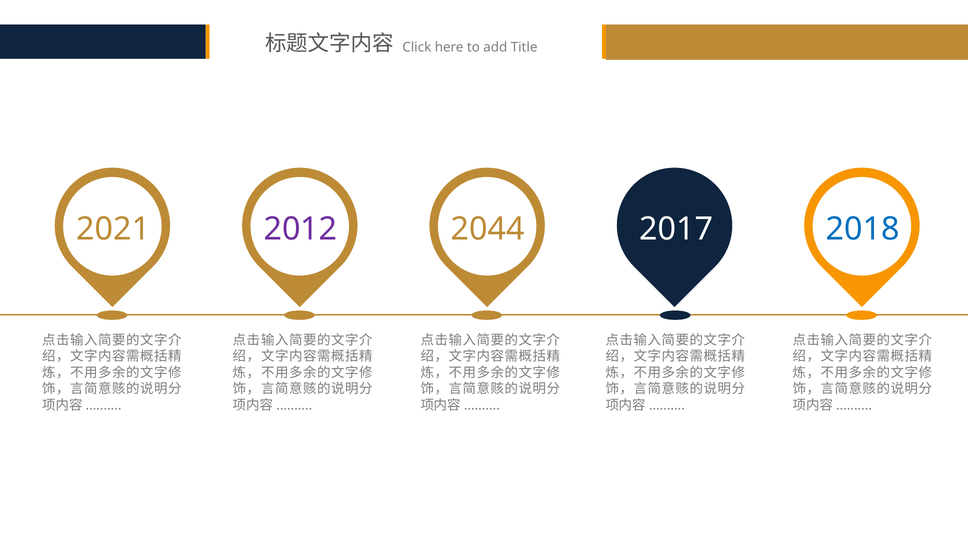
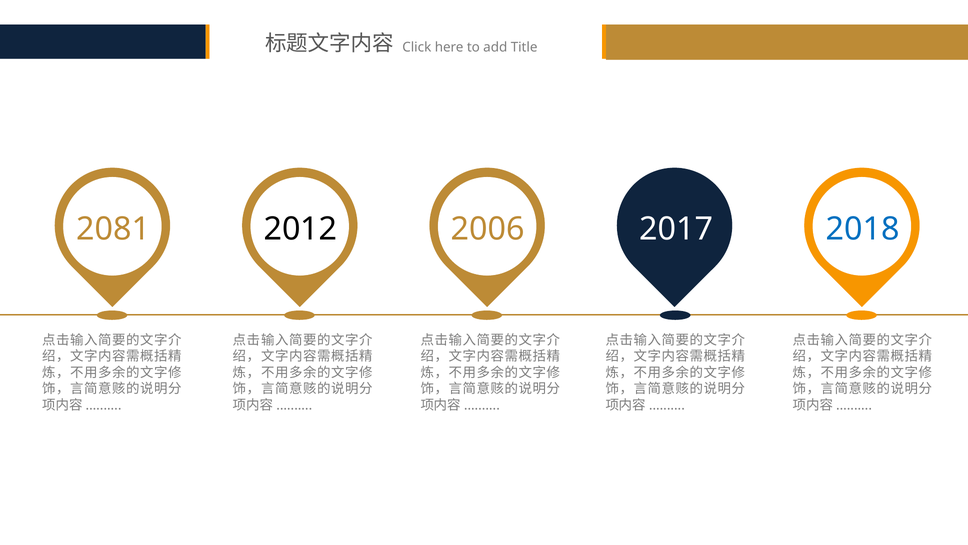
2021: 2021 -> 2081 (113, 229)
2012 colour: purple -> black (300, 229)
2044: 2044 -> 2006 (488, 229)
